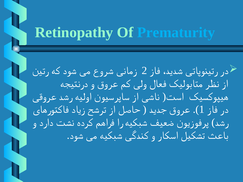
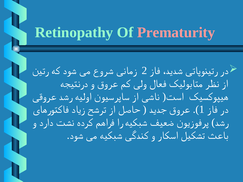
Prematurity colour: light blue -> pink (176, 32)
